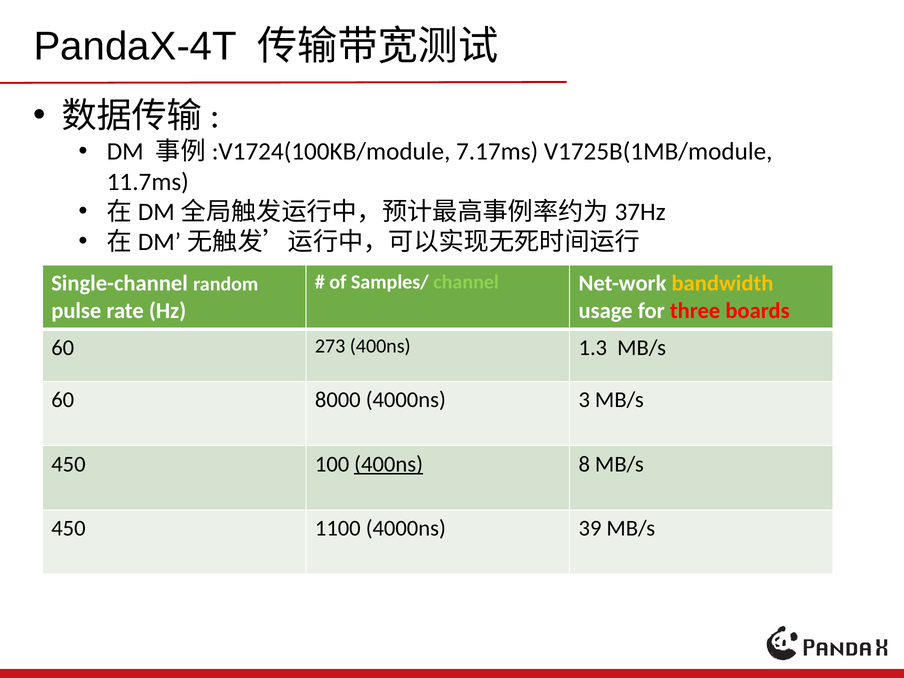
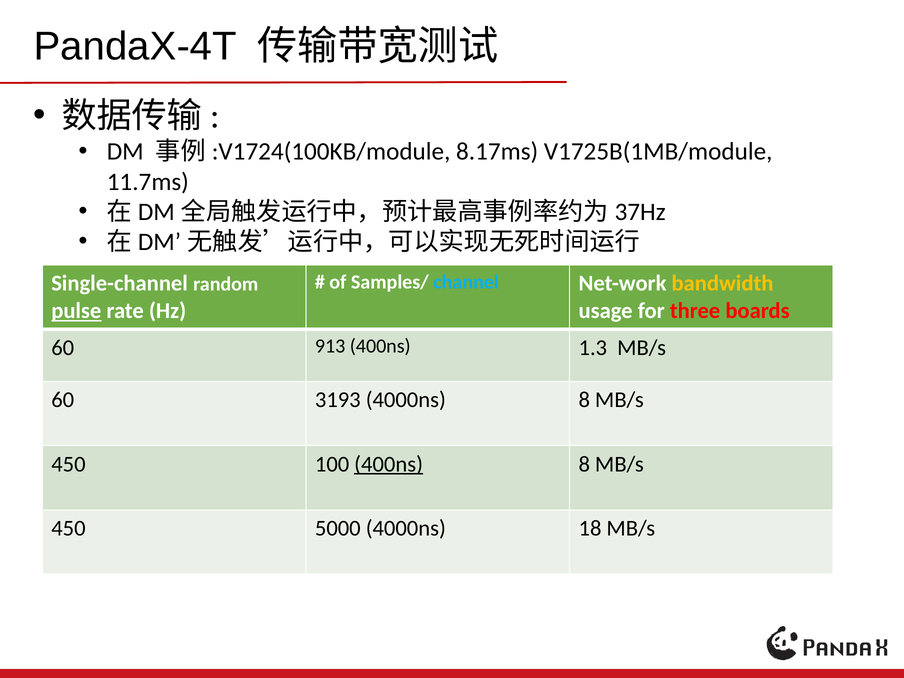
7.17ms: 7.17ms -> 8.17ms (497, 152)
channel colour: light green -> light blue (466, 282)
pulse underline: none -> present (76, 311)
273: 273 -> 913 (330, 346)
8000: 8000 -> 3193 (338, 400)
4000ns 3: 3 -> 8 (584, 400)
1100: 1100 -> 5000 (338, 528)
39: 39 -> 18 (590, 528)
